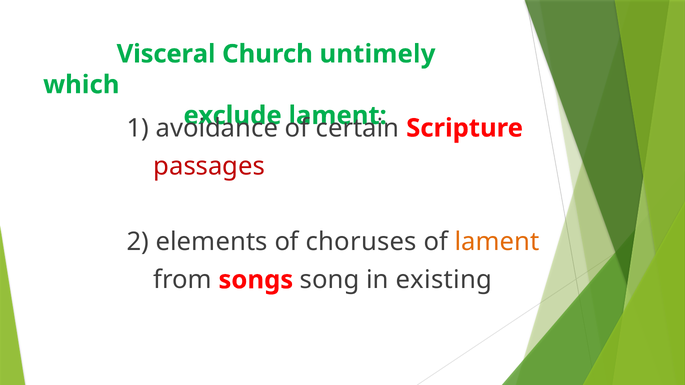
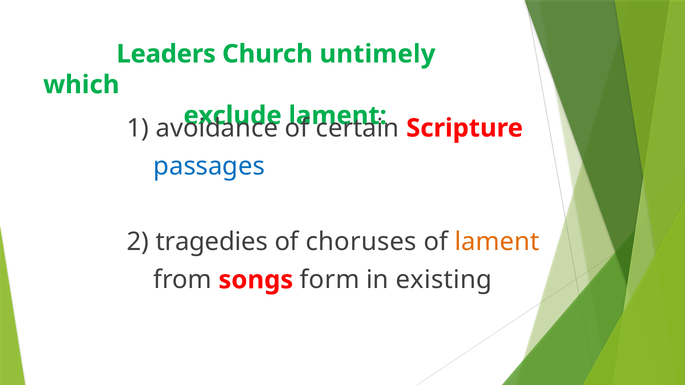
Visceral: Visceral -> Leaders (166, 54)
passages colour: red -> blue (209, 166)
elements: elements -> tragedies (212, 242)
song: song -> form (330, 280)
